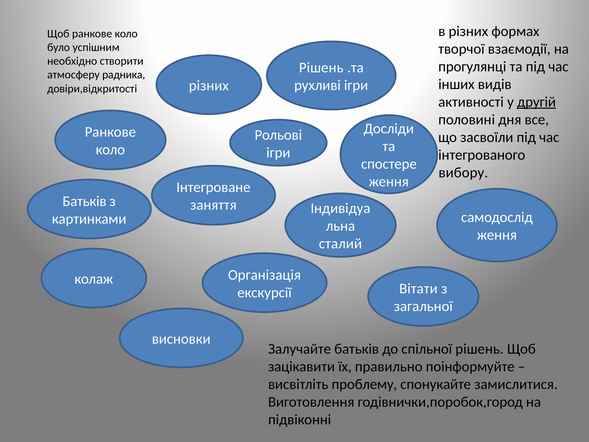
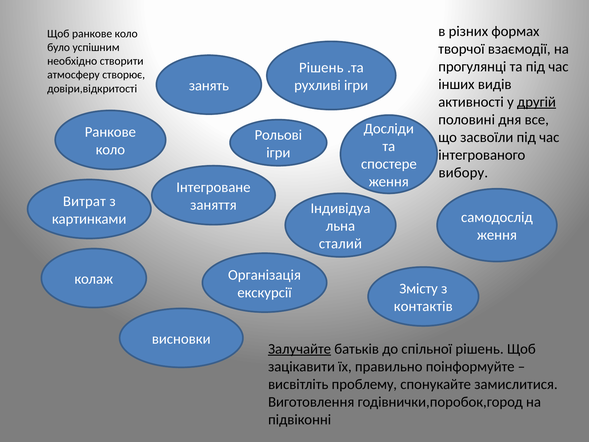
радника: радника -> створює (124, 75)
різних: різних -> занять (209, 86)
Батьків: Батьків -> Витрат (84, 201)
Вітати: Вітати -> Змісту (419, 288)
загальної: загальної -> контактів (423, 306)
Залучайте underline: none -> present (300, 349)
